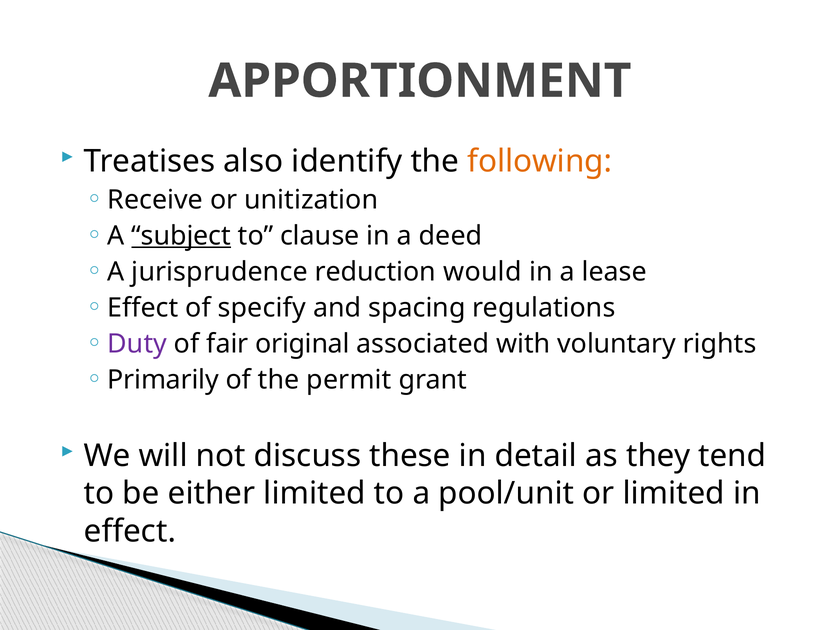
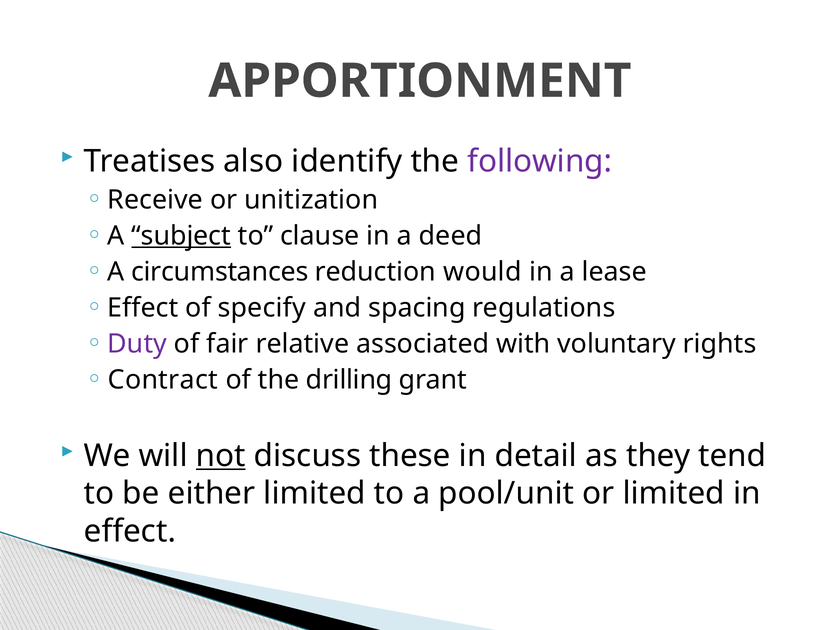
following colour: orange -> purple (540, 161)
jurisprudence: jurisprudence -> circumstances (220, 272)
original: original -> relative (302, 344)
Primarily: Primarily -> Contract (163, 380)
permit: permit -> drilling (349, 380)
not underline: none -> present (221, 456)
